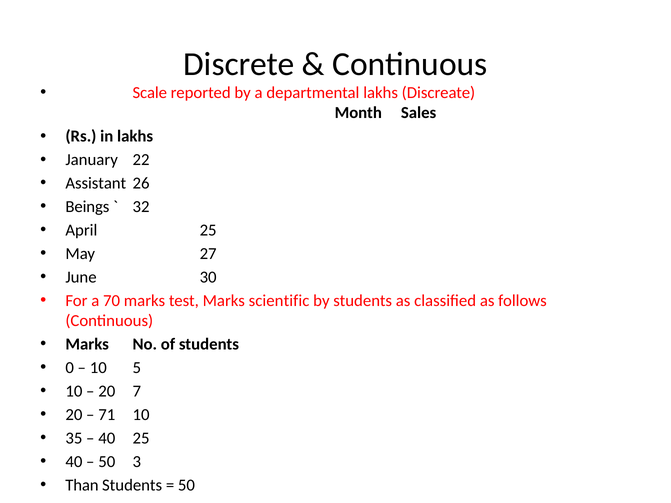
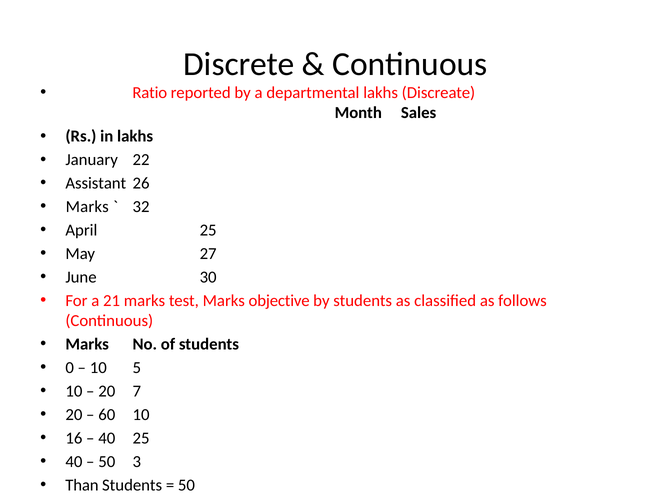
Scale: Scale -> Ratio (150, 93)
Beings: Beings -> Marks (87, 207)
70: 70 -> 21 (112, 301)
scientific: scientific -> objective (279, 301)
71: 71 -> 60 (107, 415)
35: 35 -> 16 (74, 438)
